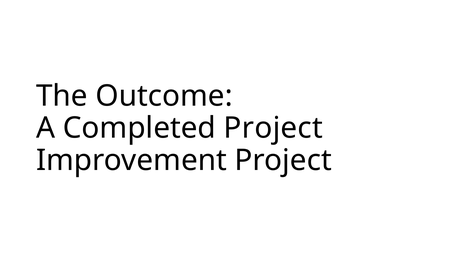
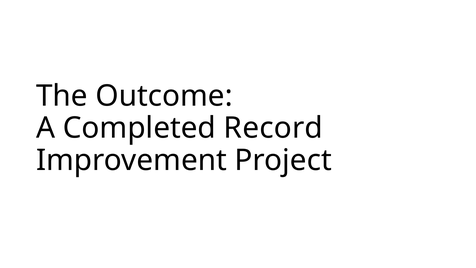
Completed Project: Project -> Record (273, 128)
